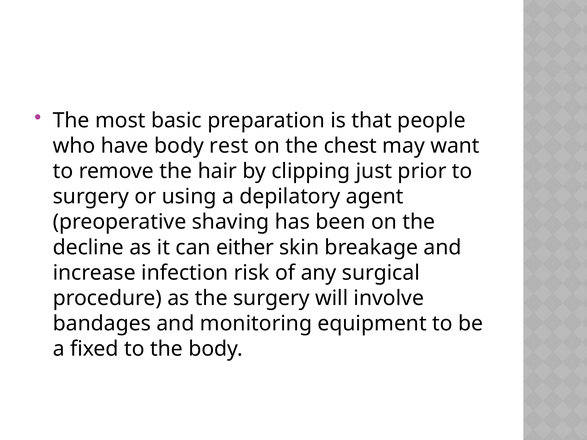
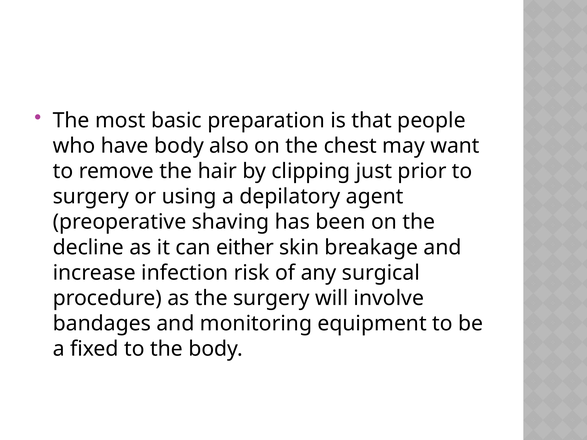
rest: rest -> also (229, 146)
